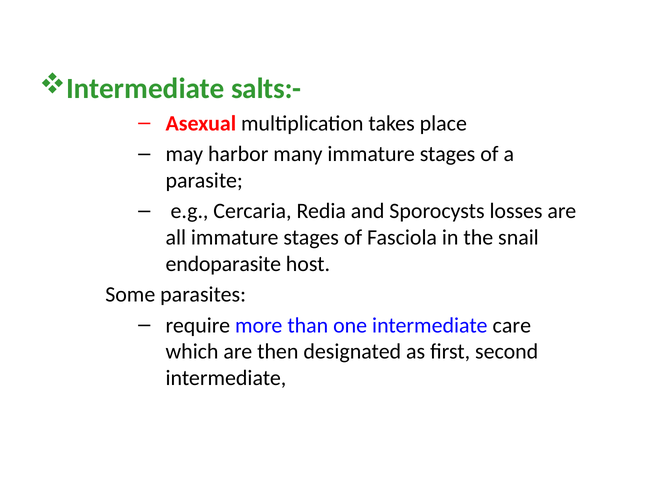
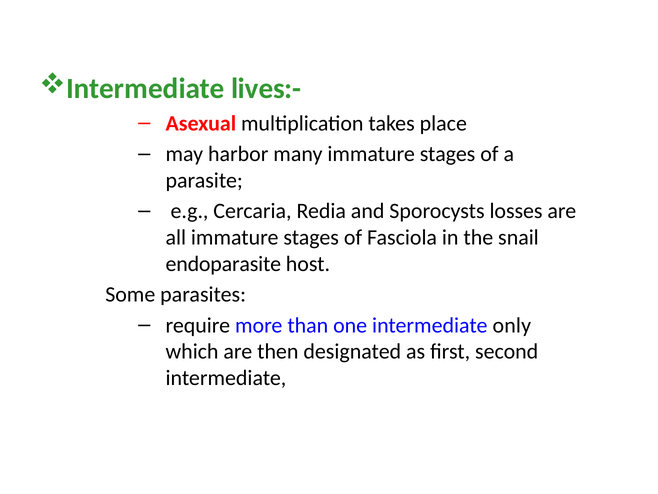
salts:-: salts:- -> lives:- (266, 89)
care: care -> only (512, 325)
